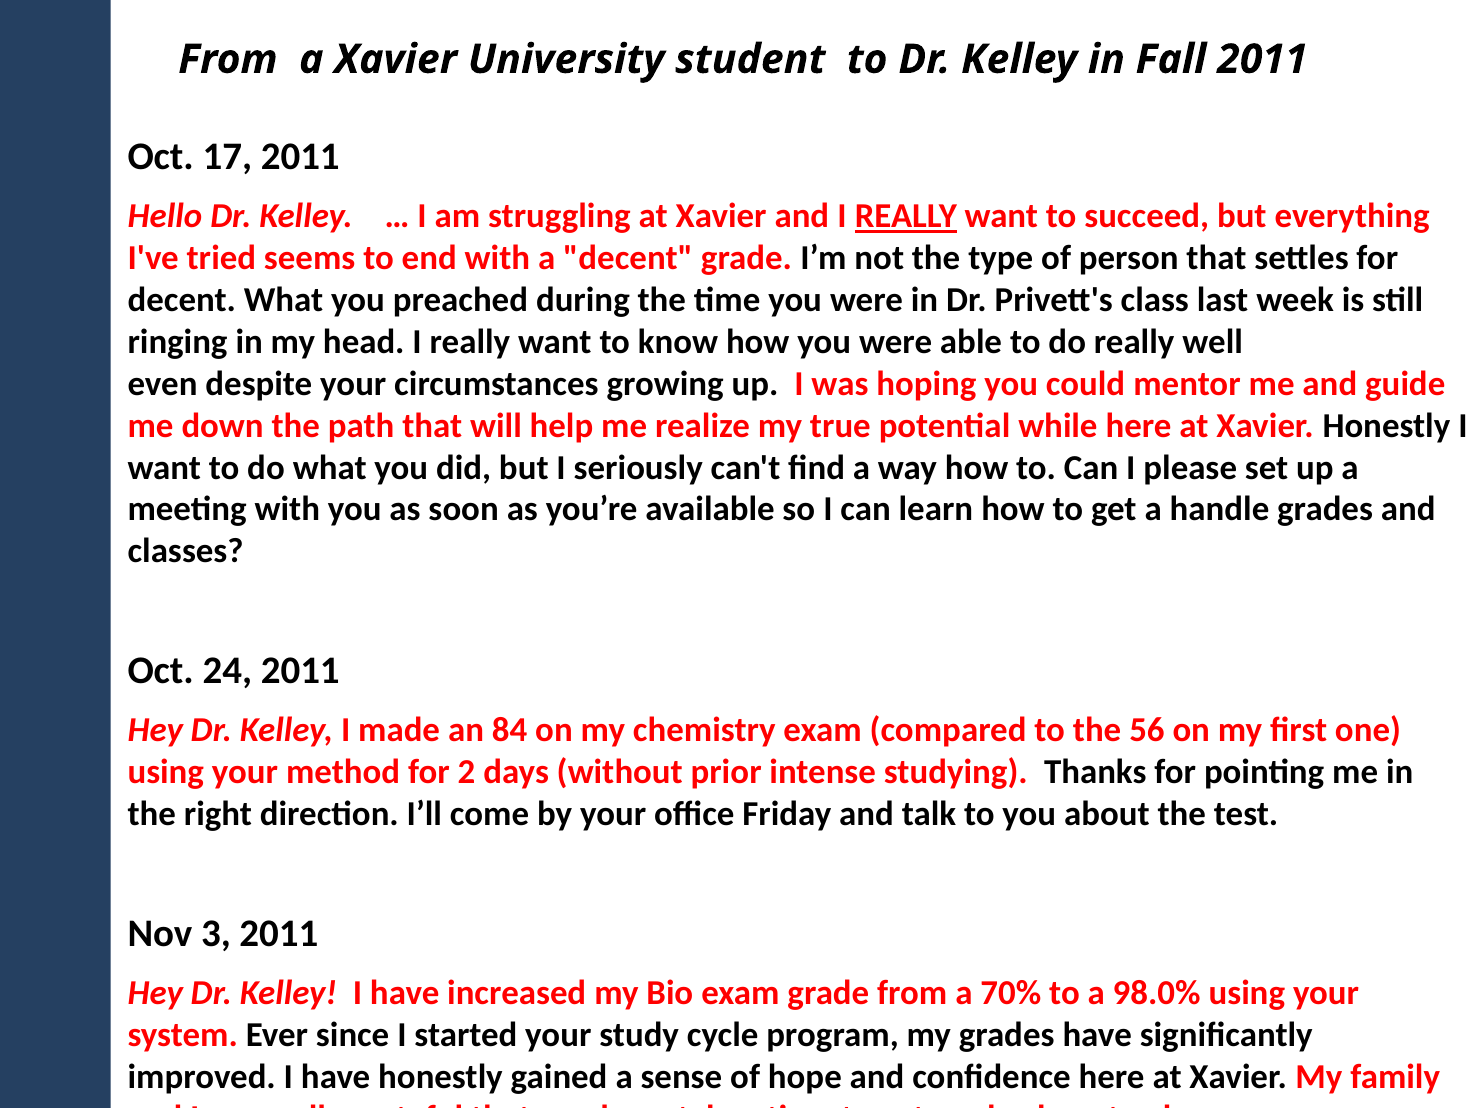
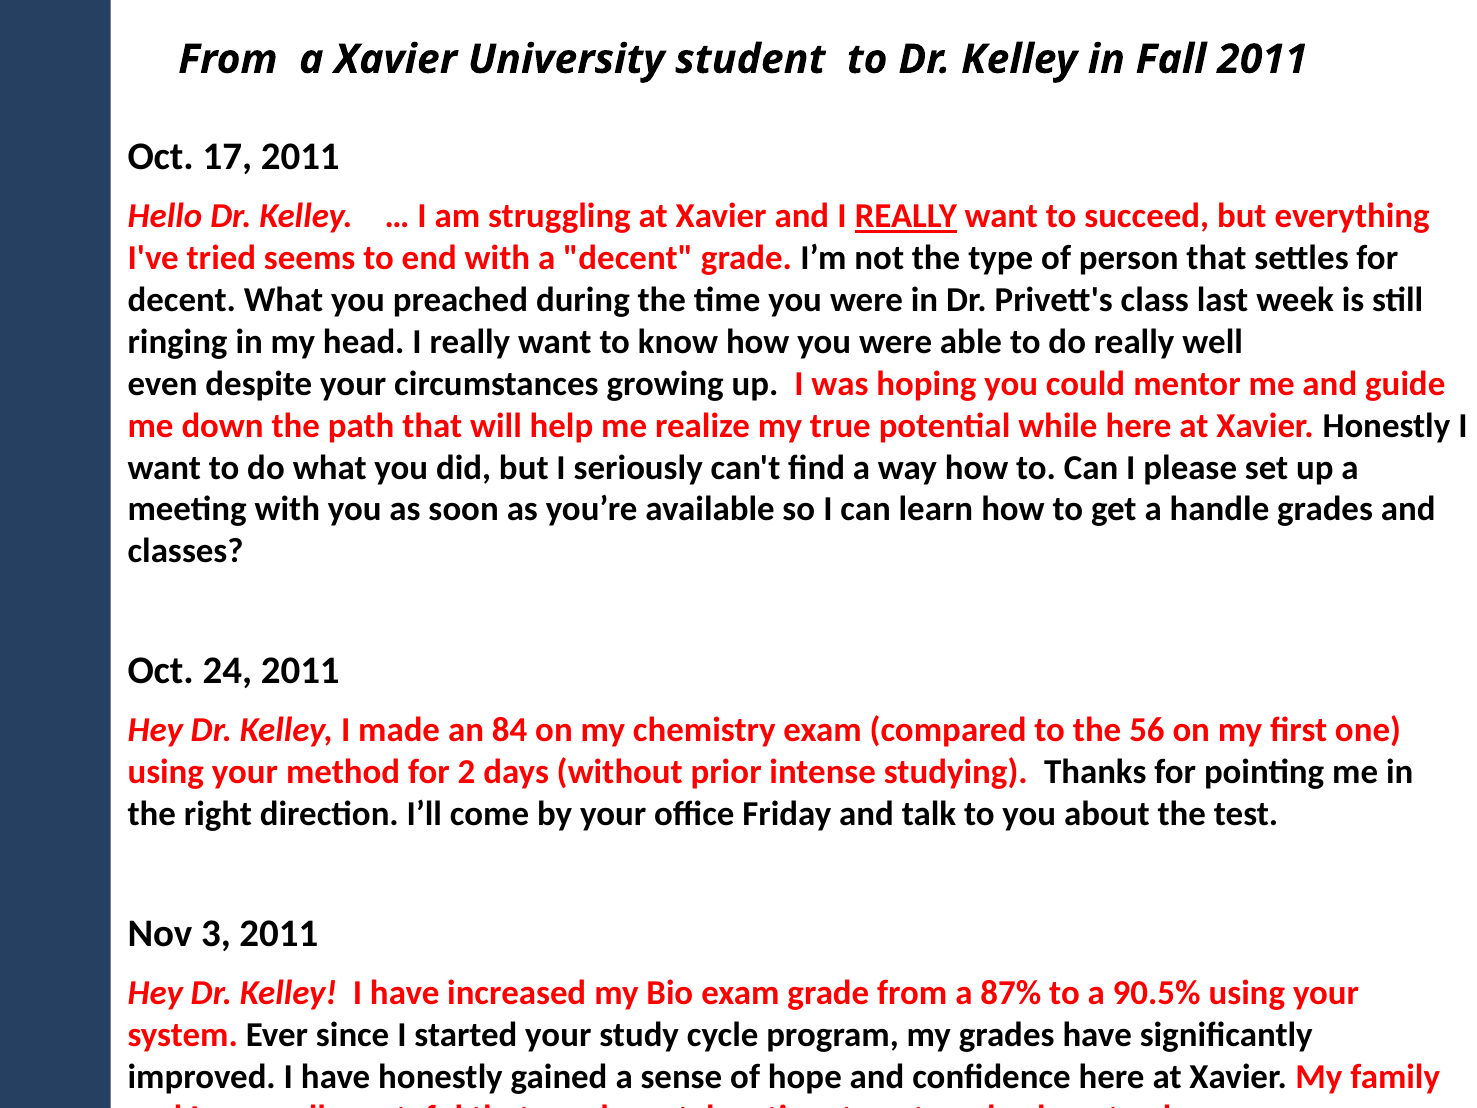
70%: 70% -> 87% (1011, 993)
98.0%: 98.0% -> 90.5% (1157, 993)
